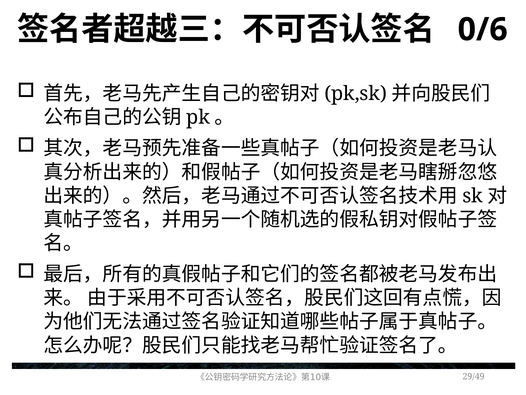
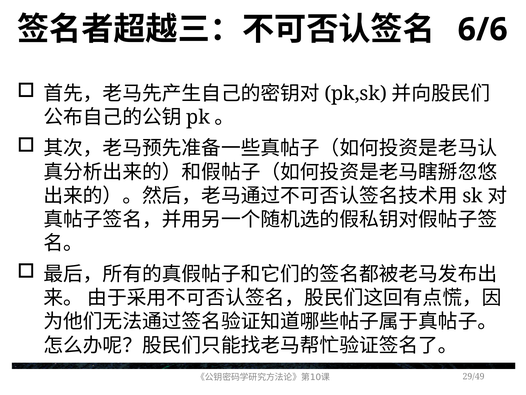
0/6: 0/6 -> 6/6 (483, 30)
